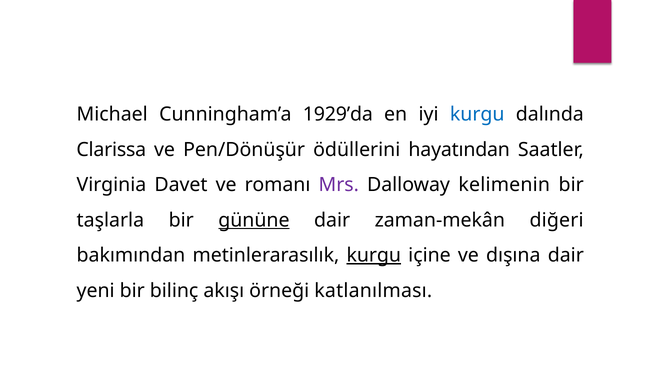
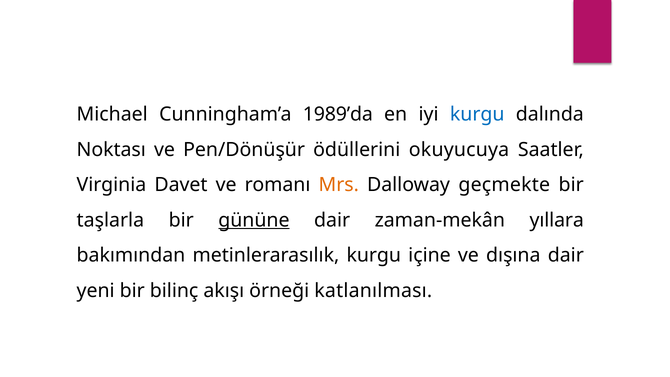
1929’da: 1929’da -> 1989’da (338, 114)
Clarissa: Clarissa -> Noktası (111, 150)
hayatından: hayatından -> okuyucuya (459, 150)
Mrs colour: purple -> orange (339, 185)
kelimenin: kelimenin -> geçmekte (504, 185)
diğeri: diğeri -> yıllara (557, 220)
kurgu underline: present -> none (374, 255)
